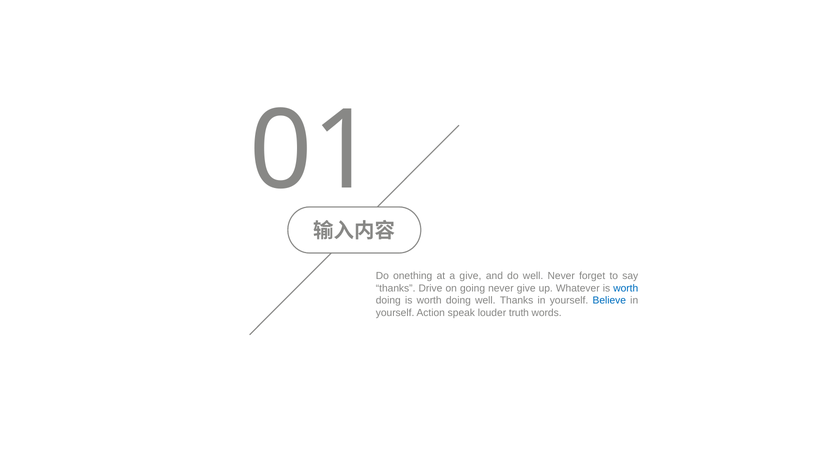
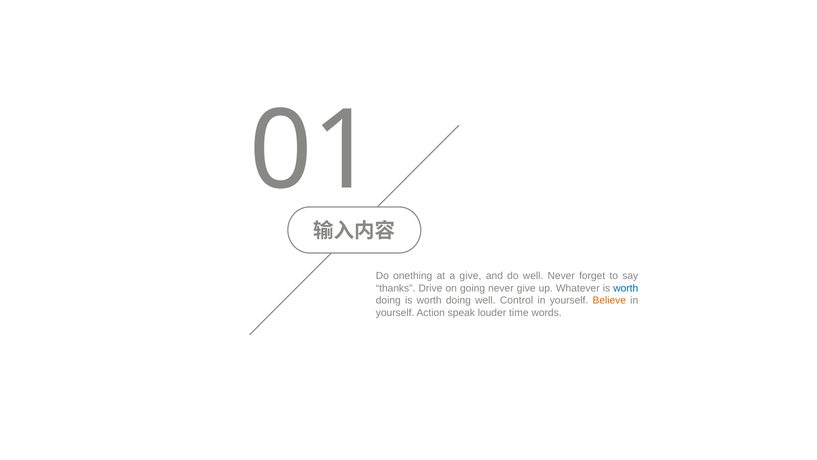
well Thanks: Thanks -> Control (517, 300)
Believe colour: blue -> orange (609, 300)
truth: truth -> time (519, 312)
